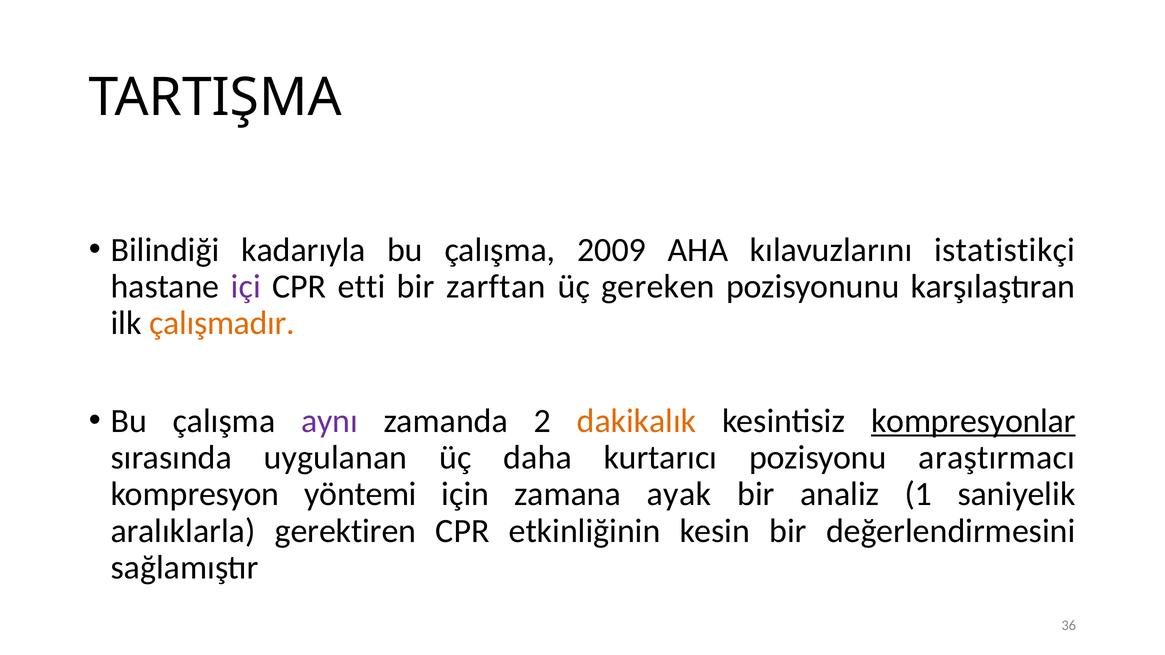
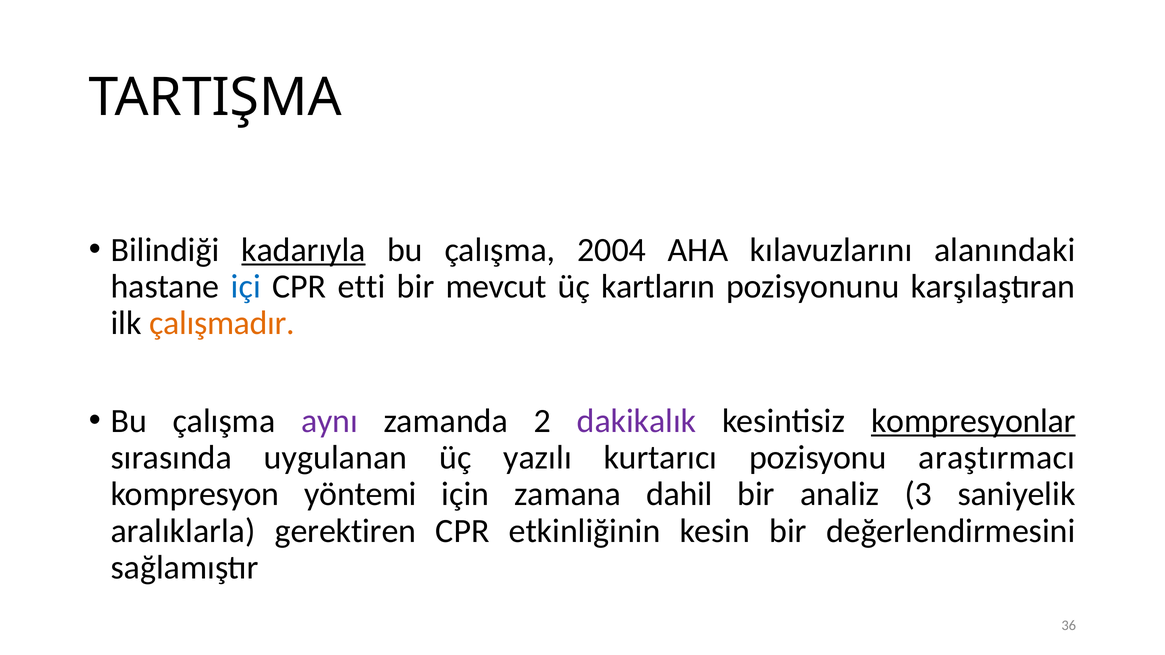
kadarıyla underline: none -> present (303, 250)
2009: 2009 -> 2004 (612, 250)
istatistikçi: istatistikçi -> alanındaki (1005, 250)
içi colour: purple -> blue (246, 287)
zarftan: zarftan -> mevcut (496, 287)
gereken: gereken -> kartların (658, 287)
dakikalık colour: orange -> purple (637, 421)
daha: daha -> yazılı (538, 458)
ayak: ayak -> dahil (679, 494)
1: 1 -> 3 (918, 494)
